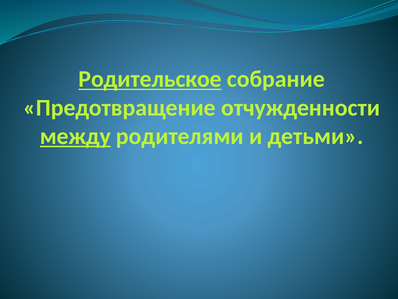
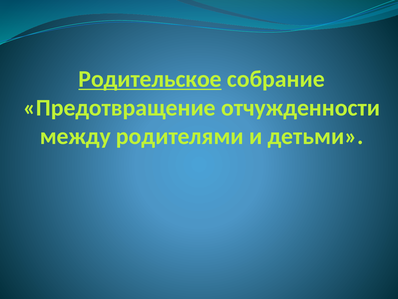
между underline: present -> none (75, 136)
